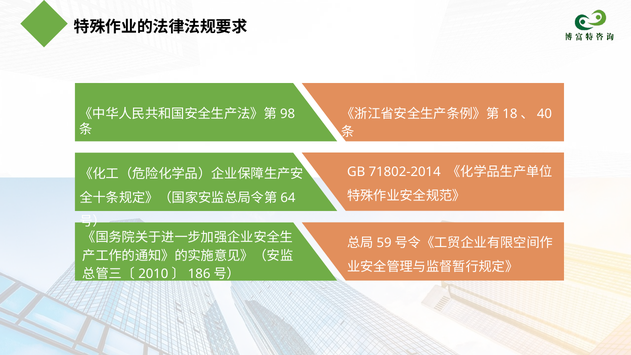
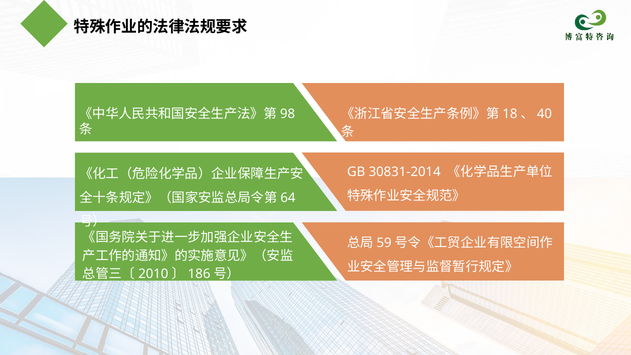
71802-2014: 71802-2014 -> 30831-2014 (405, 172)
